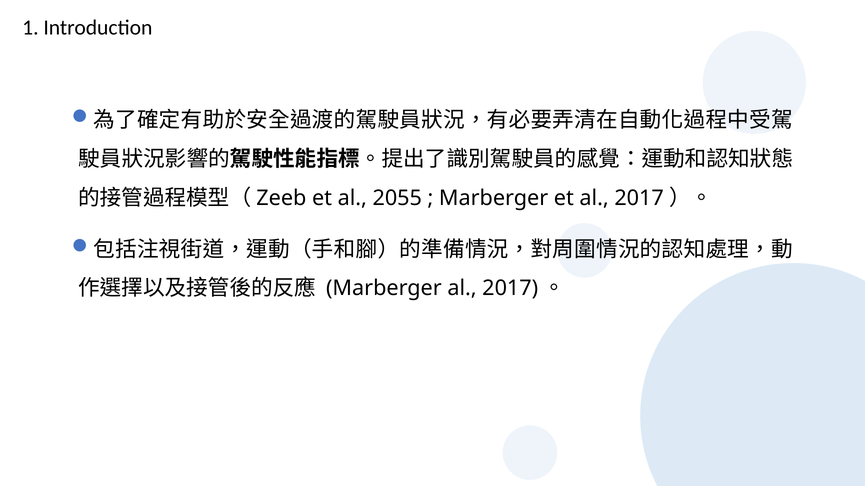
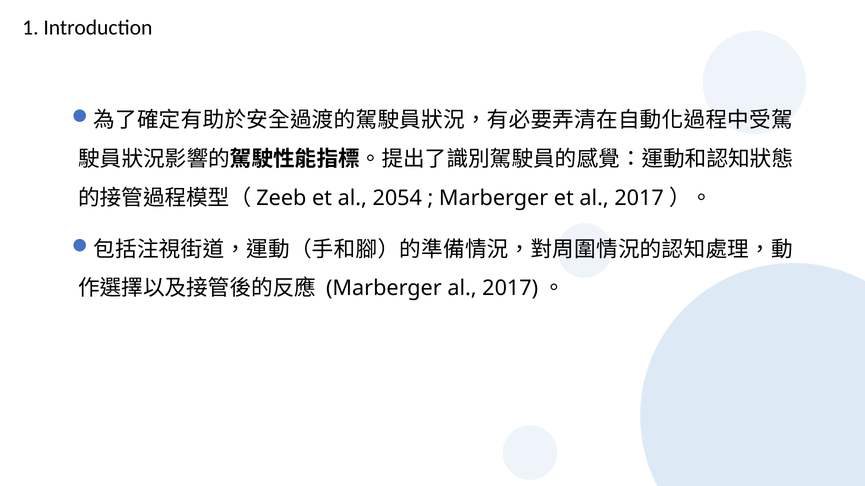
2055: 2055 -> 2054 (397, 198)
